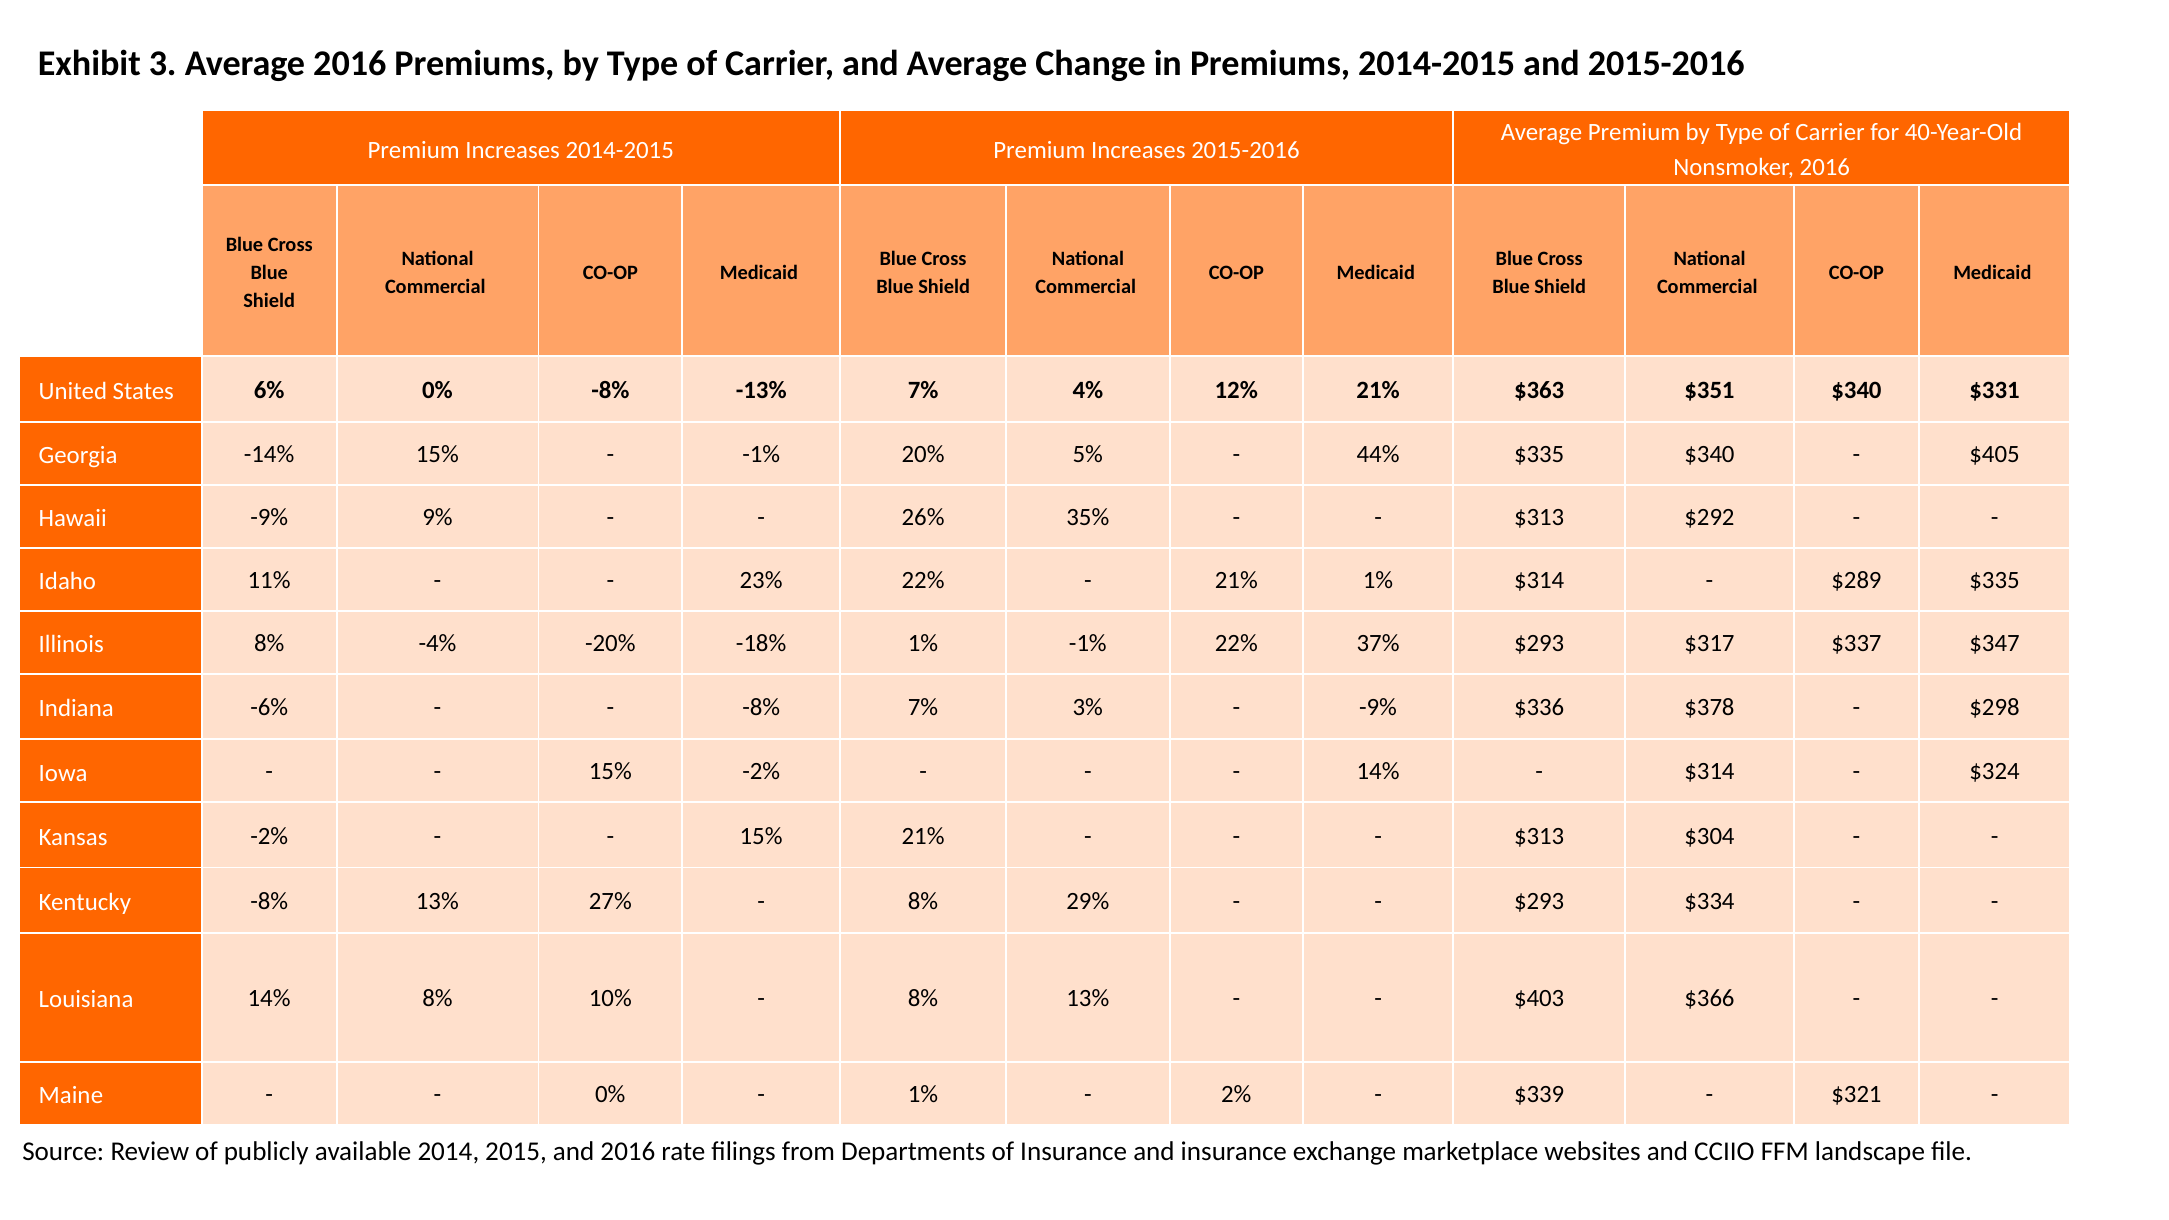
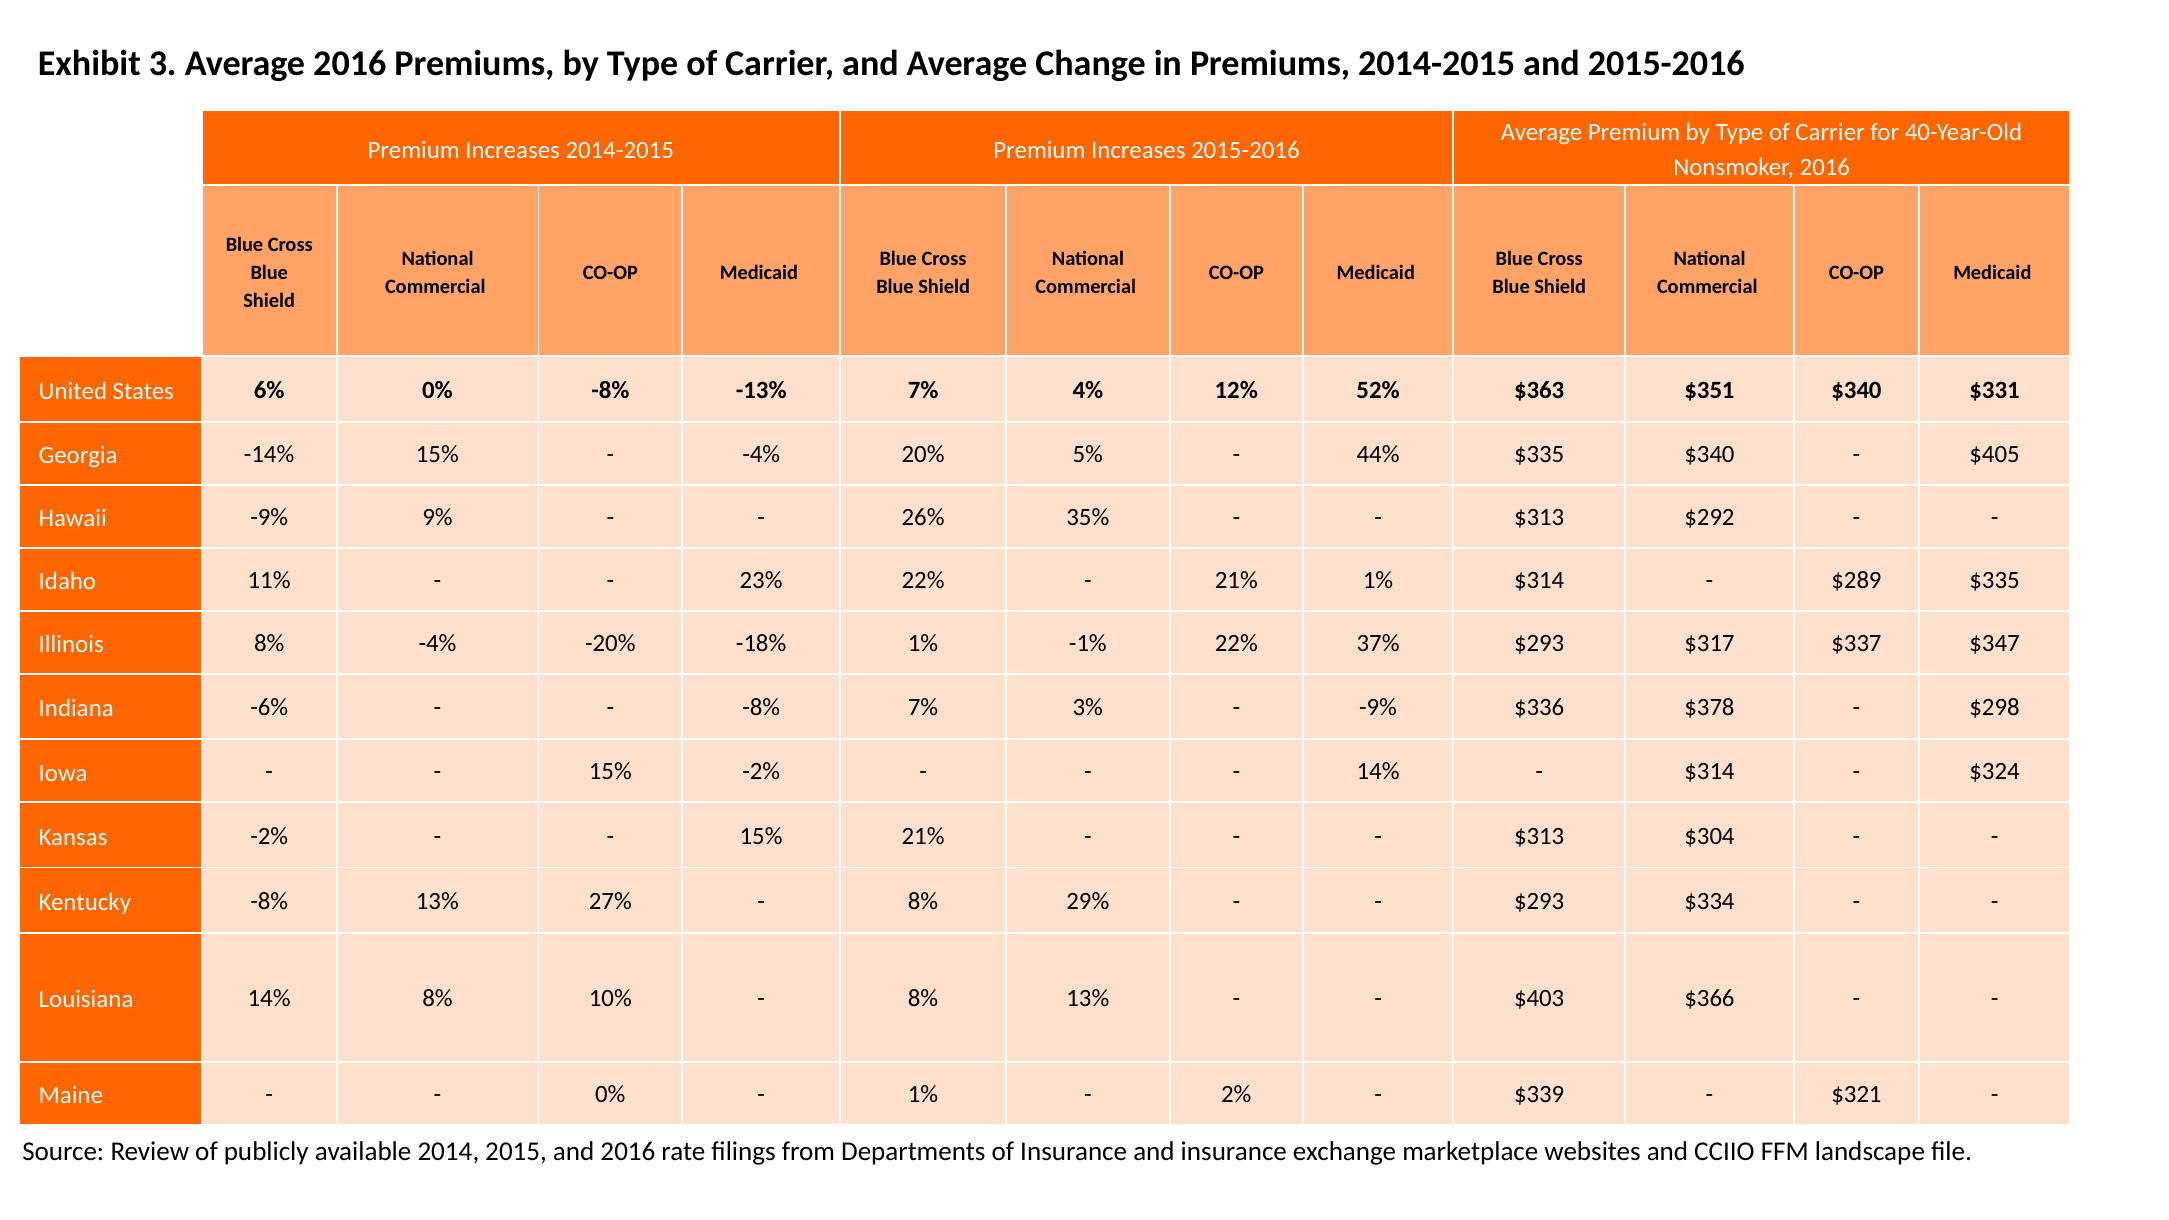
12% 21%: 21% -> 52% (1378, 390)
-1%: -1% -> -4% (761, 454)
